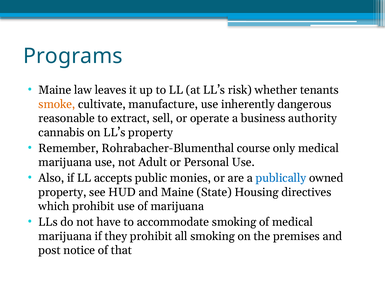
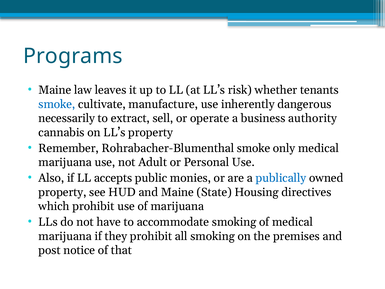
smoke colour: orange -> blue (57, 104)
reasonable: reasonable -> necessarily (67, 118)
Rohrabacher-Blumenthal course: course -> smoke (254, 148)
